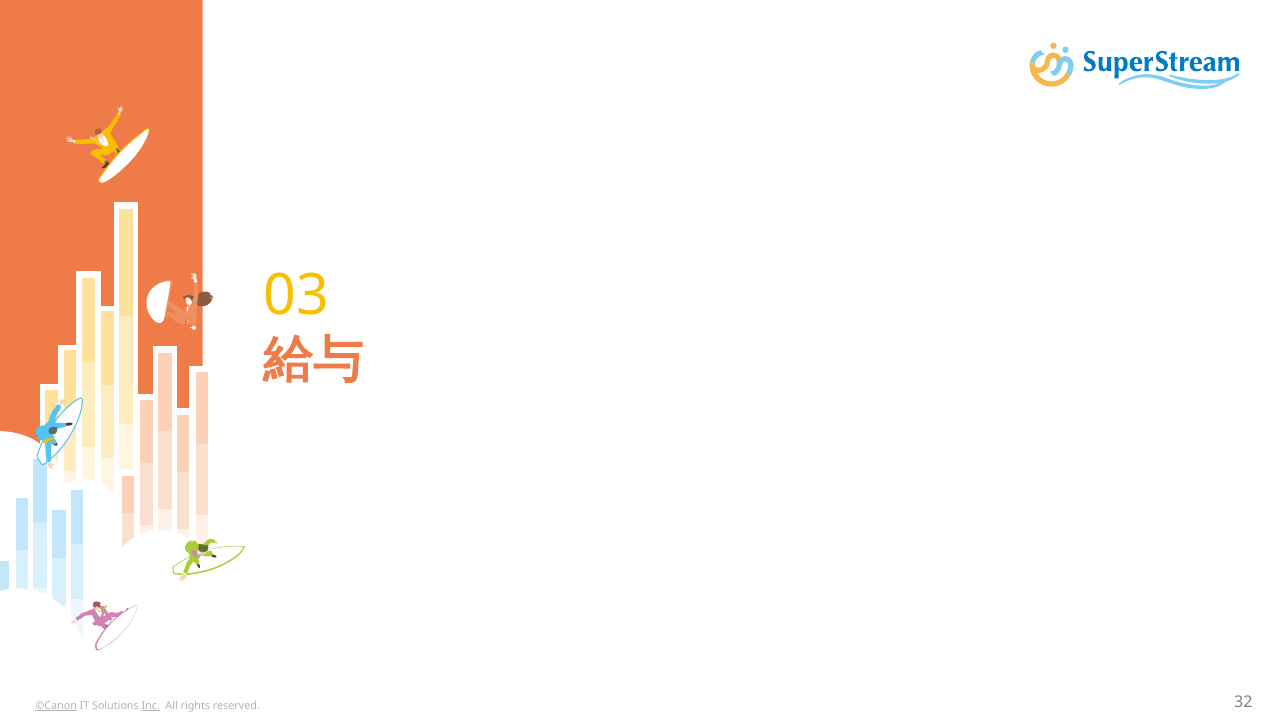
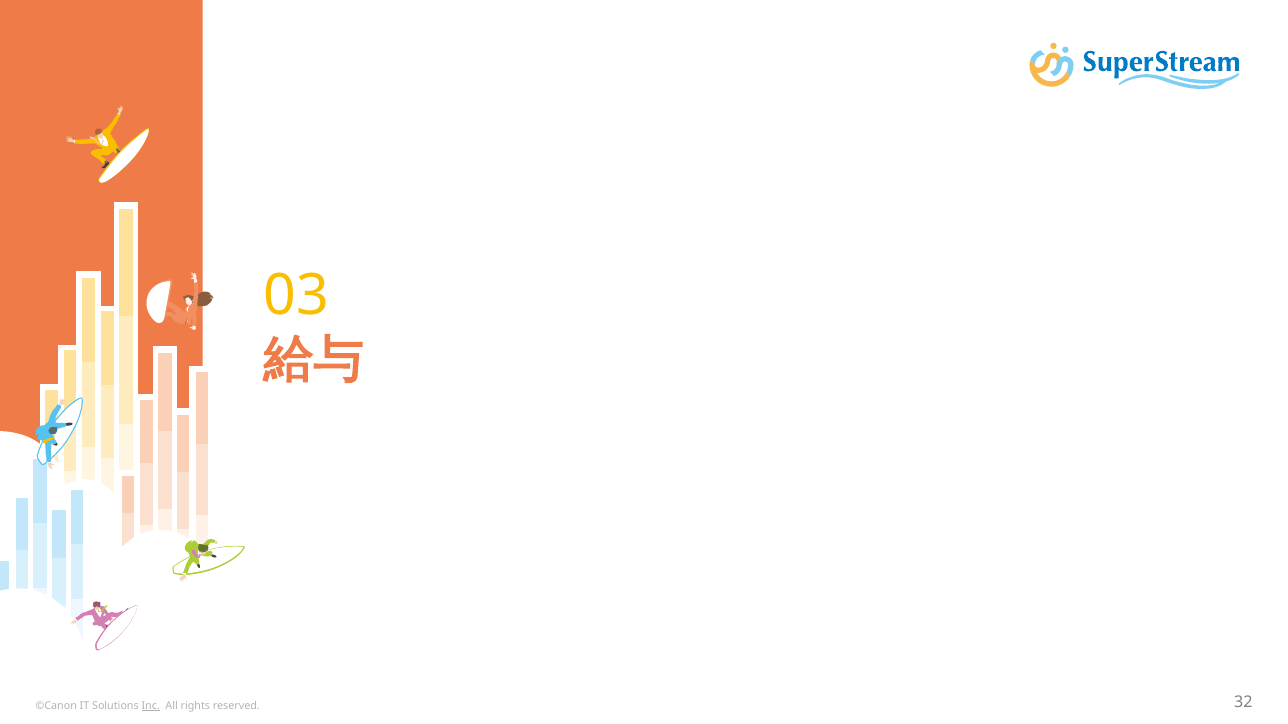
©Canon underline: present -> none (56, 706)
